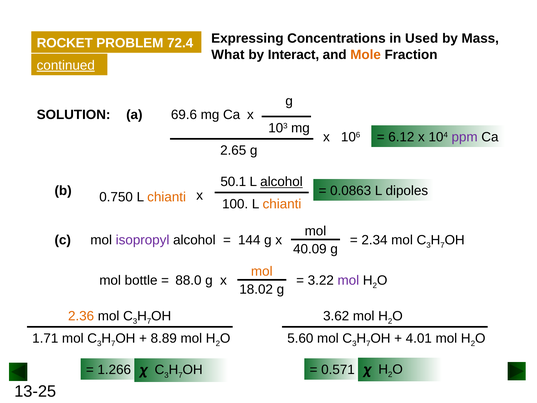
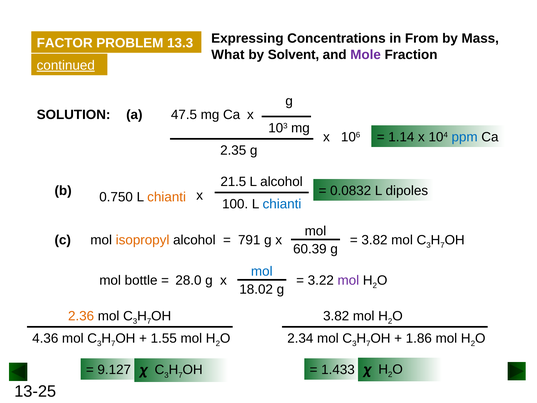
ROCKET: ROCKET -> FACTOR (65, 43)
72.4: 72.4 -> 13.3 (180, 43)
Used: Used -> From (422, 39)
Interact: Interact -> Solvent (293, 55)
Mole colour: orange -> purple (366, 55)
69.6: 69.6 -> 47.5 (184, 115)
6.12: 6.12 -> 1.14 (401, 137)
ppm colour: purple -> blue (465, 137)
2.65: 2.65 -> 2.35 (233, 150)
50.1: 50.1 -> 21.5 (233, 182)
alcohol underline: present -> none (281, 182)
0.0863: 0.0863 -> 0.0832 (351, 191)
chianti colour: orange -> blue (282, 204)
isopropyl colour: purple -> orange (143, 240)
144: 144 -> 791 (249, 240)
2.34: 2.34 -> 3.82 (374, 240)
40.09: 40.09 -> 60.39 (310, 249)
mol colour: orange -> blue (262, 271)
88.0: 88.0 -> 28.0 (188, 280)
3.62: 3.62 -> 3.82 (336, 316)
1.71: 1.71 -> 4.36 (45, 338)
8.89: 8.89 -> 1.55 (164, 338)
5.60: 5.60 -> 2.34 (300, 338)
4.01: 4.01 -> 1.86 (419, 338)
1.266: 1.266 -> 9.127 (114, 370)
0.571: 0.571 -> 1.433 (338, 370)
